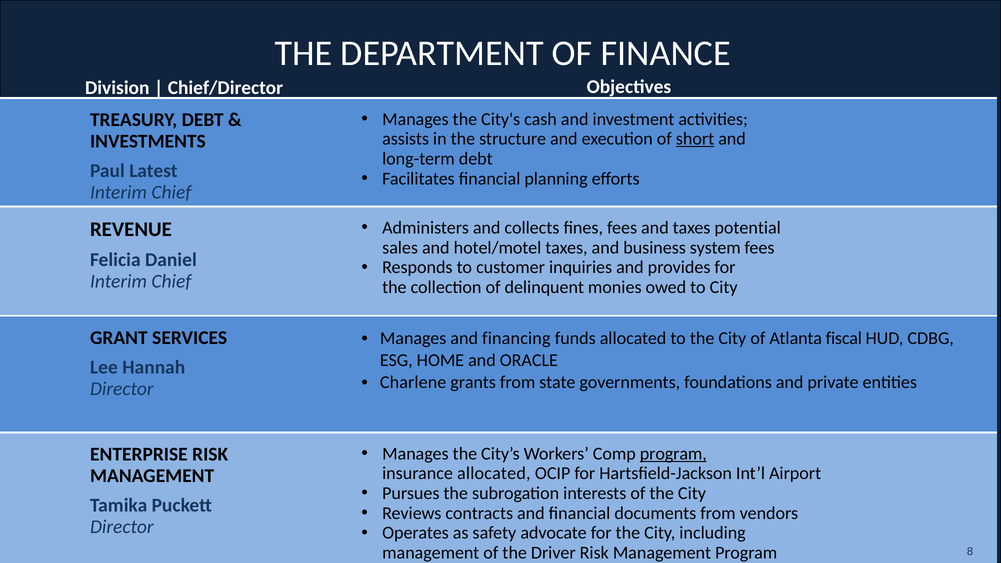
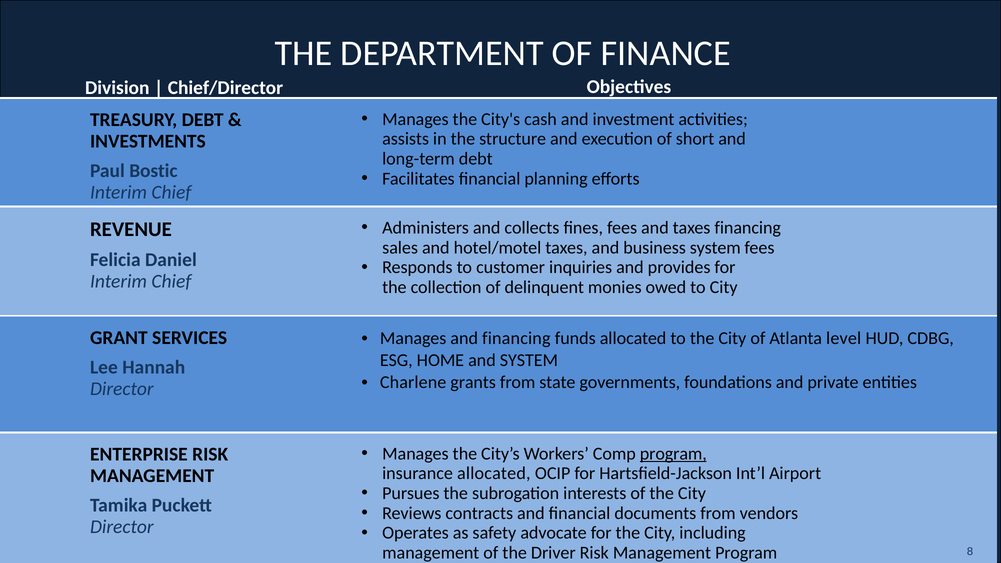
short underline: present -> none (695, 139)
Latest: Latest -> Bostic (153, 171)
taxes potential: potential -> financing (748, 228)
fiscal: fiscal -> level (844, 338)
and ORACLE: ORACLE -> SYSTEM (529, 360)
